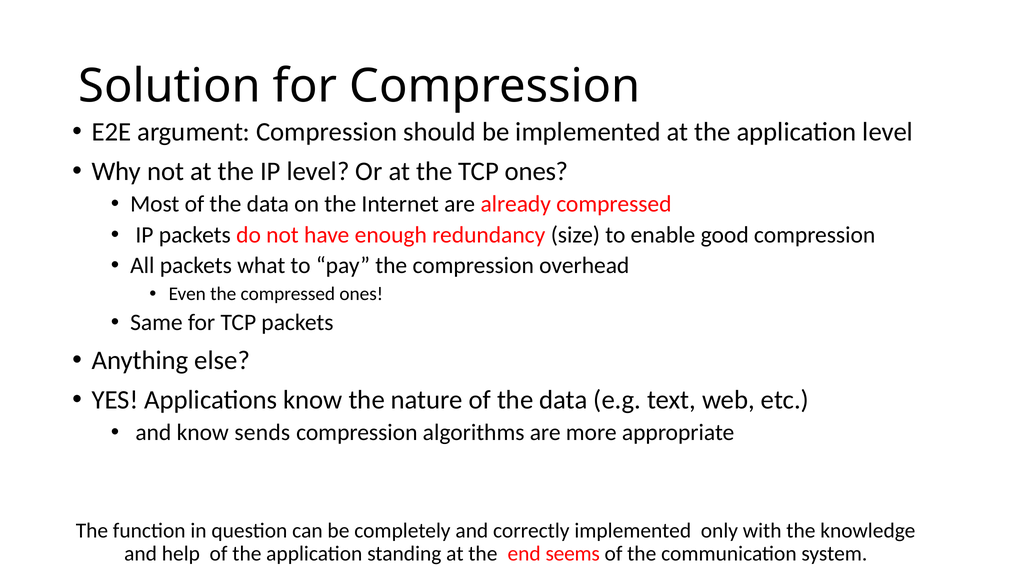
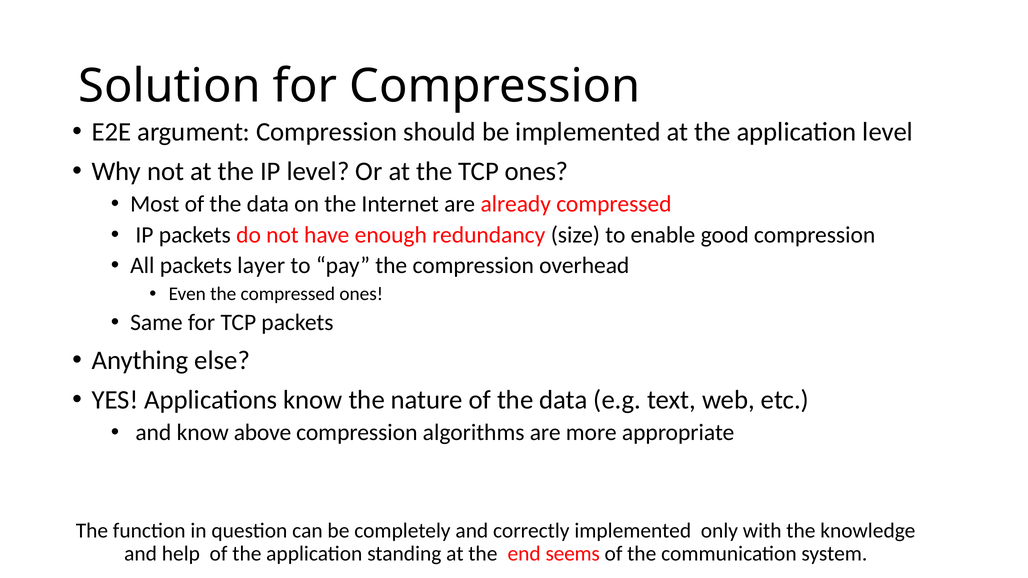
what: what -> layer (261, 266)
sends: sends -> above (263, 433)
